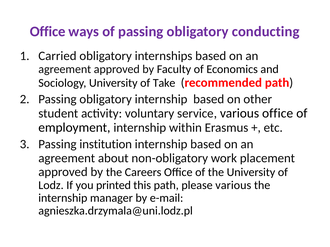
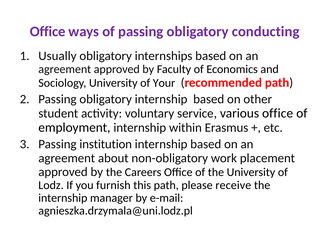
Carried: Carried -> Usually (57, 56)
Take: Take -> Your (164, 83)
printed: printed -> furnish (113, 186)
please various: various -> receive (233, 186)
